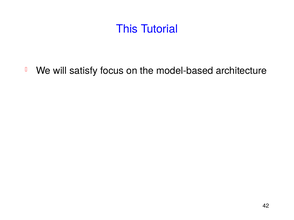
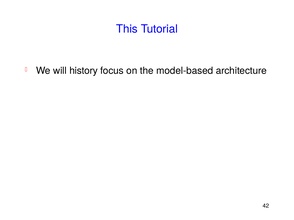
satisfy: satisfy -> history (84, 71)
